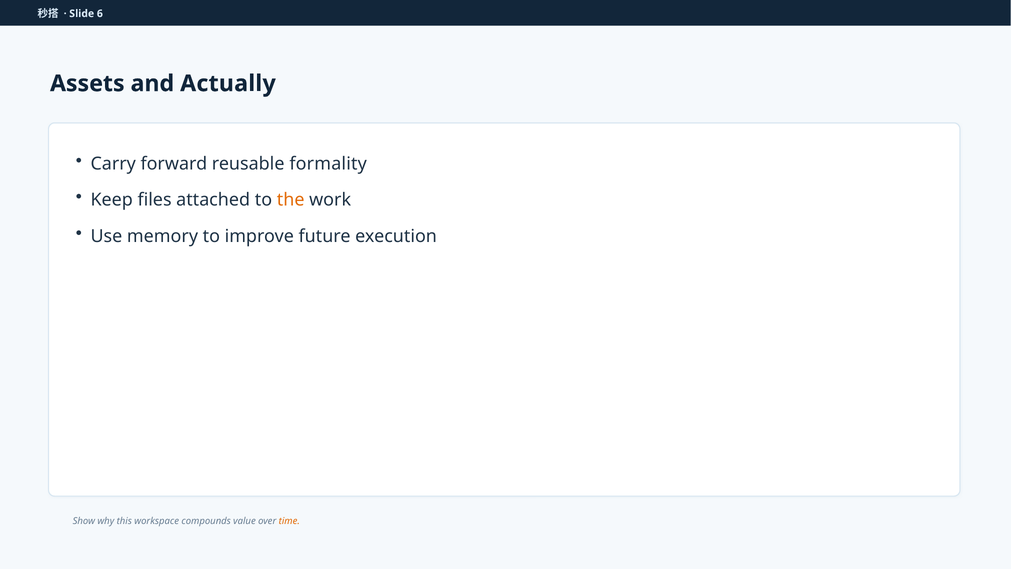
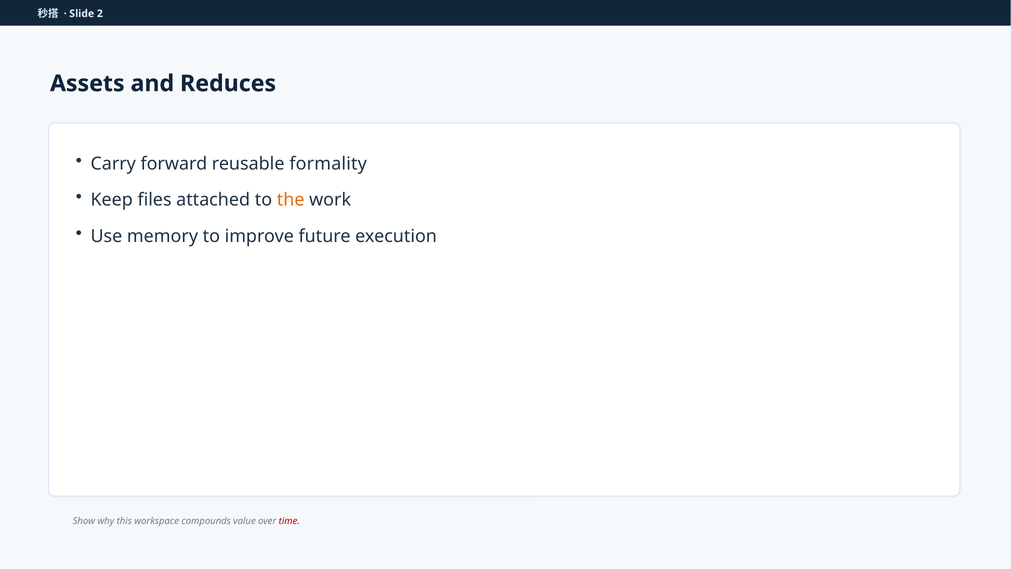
6: 6 -> 2 (100, 14)
Actually: Actually -> Reduces (228, 84)
time colour: orange -> red (289, 521)
